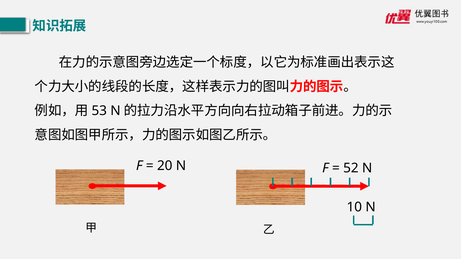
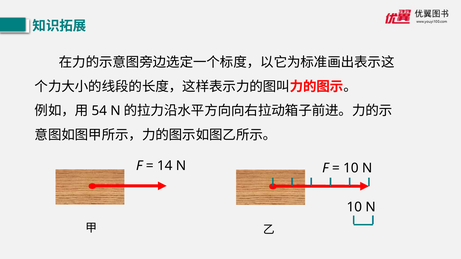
53: 53 -> 54 (99, 111)
20: 20 -> 14 (165, 166)
52: 52 -> 10 (351, 168)
